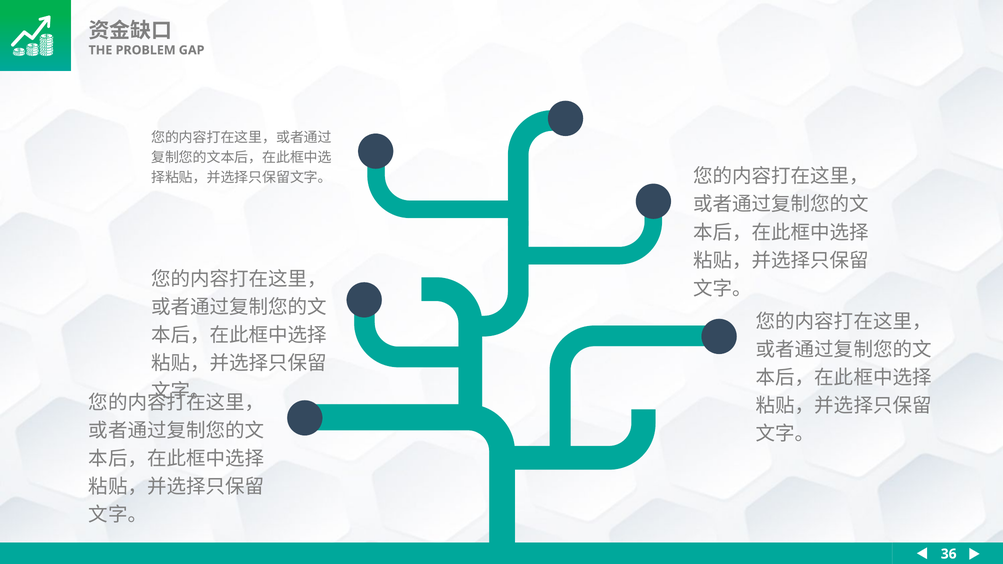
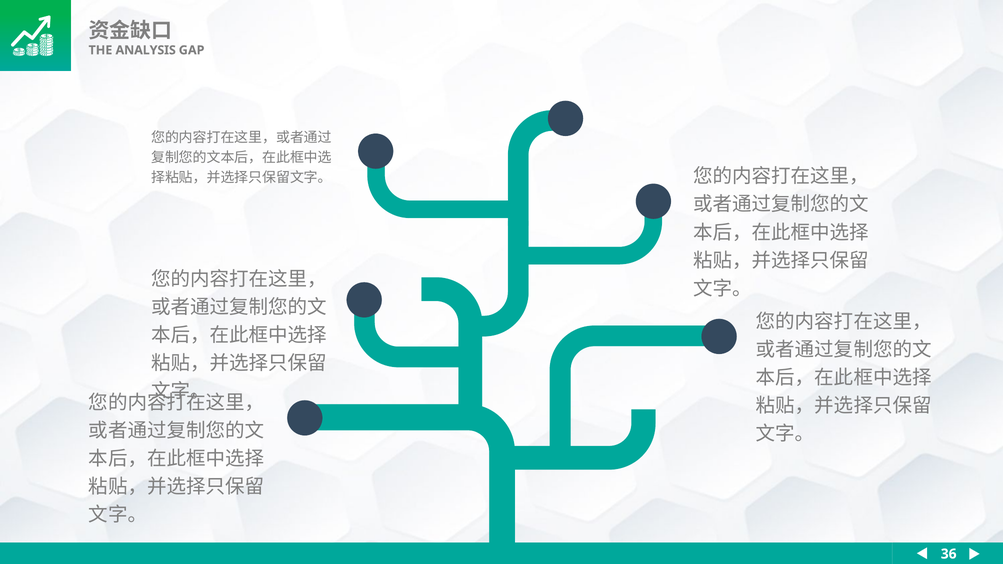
PROBLEM: PROBLEM -> ANALYSIS (146, 50)
